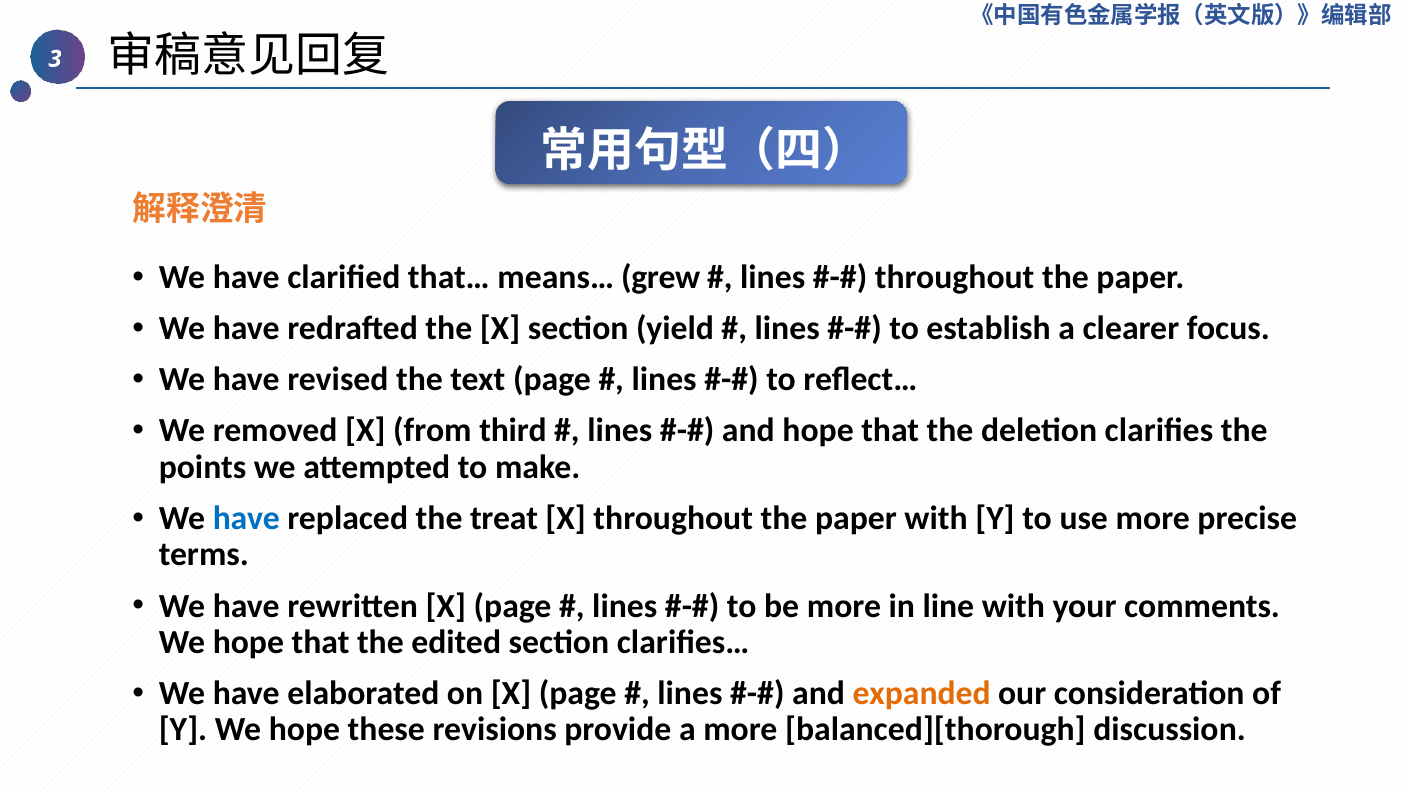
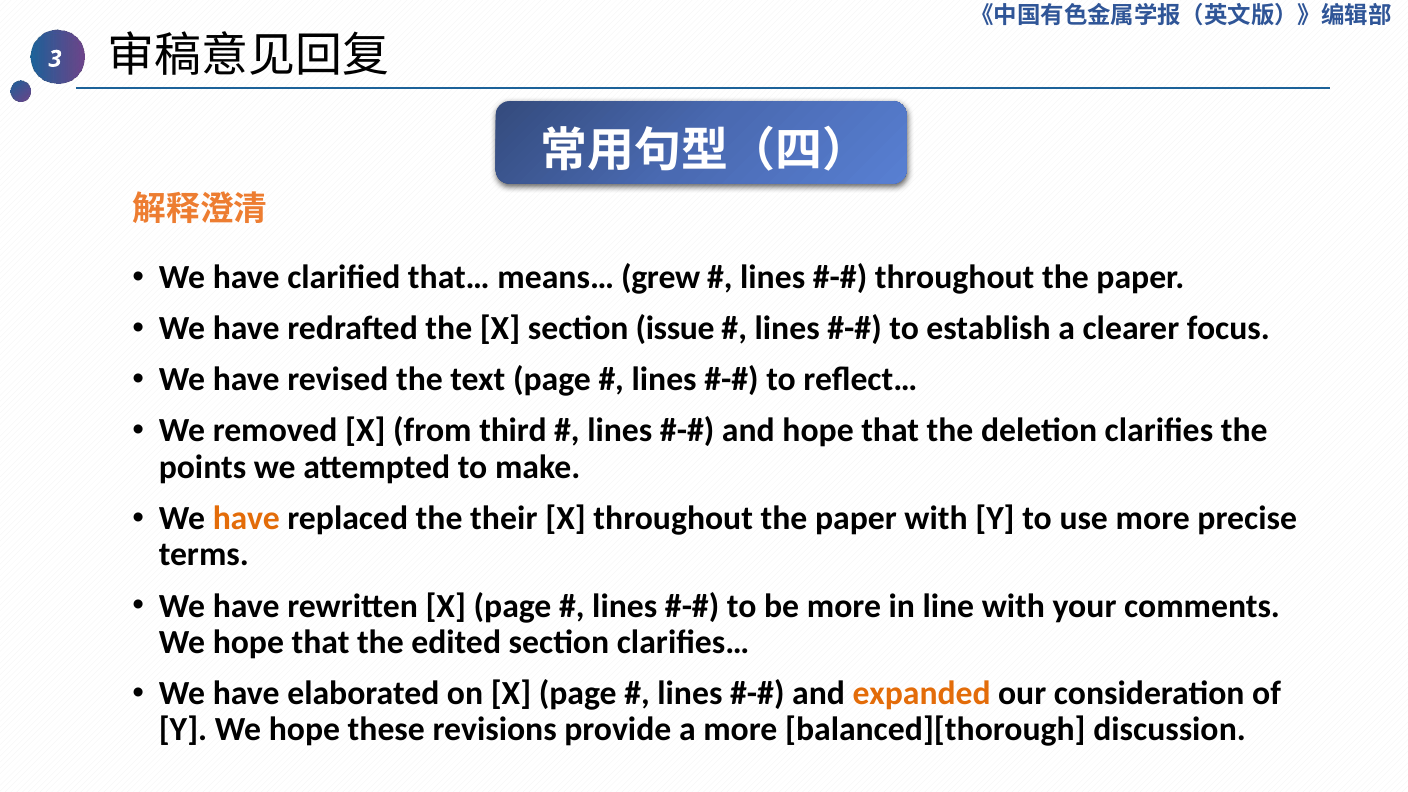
yield: yield -> issue (675, 329)
have colour: blue -> orange (246, 518)
treat: treat -> their (504, 518)
